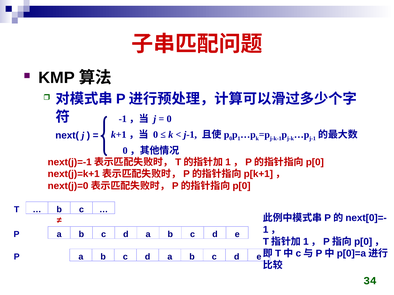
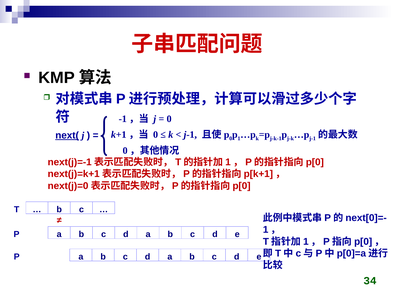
next( underline: none -> present (67, 136)
